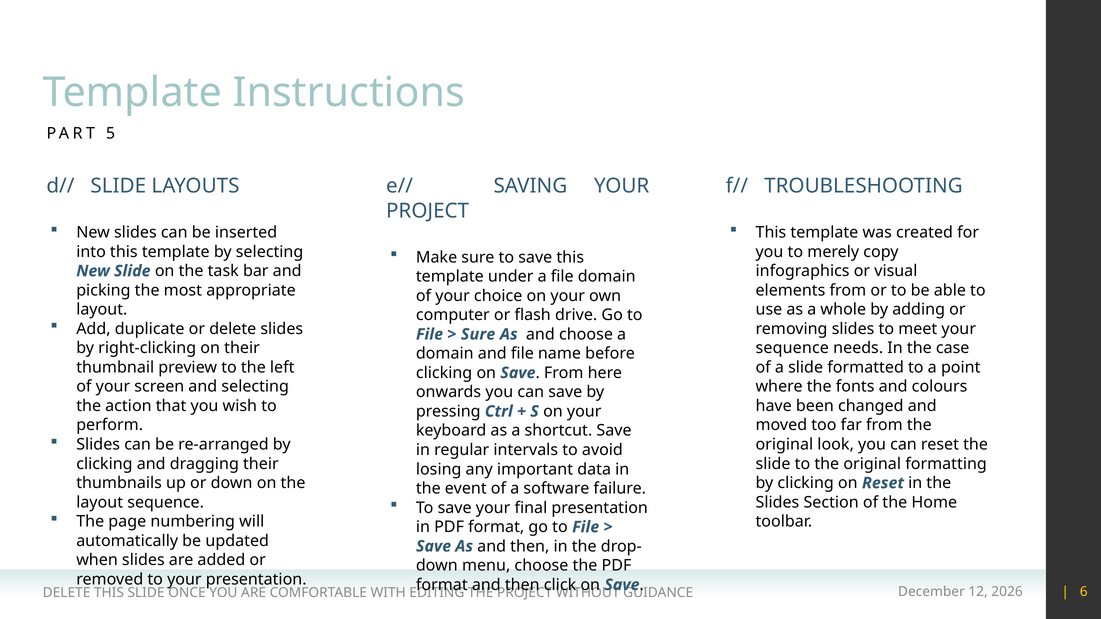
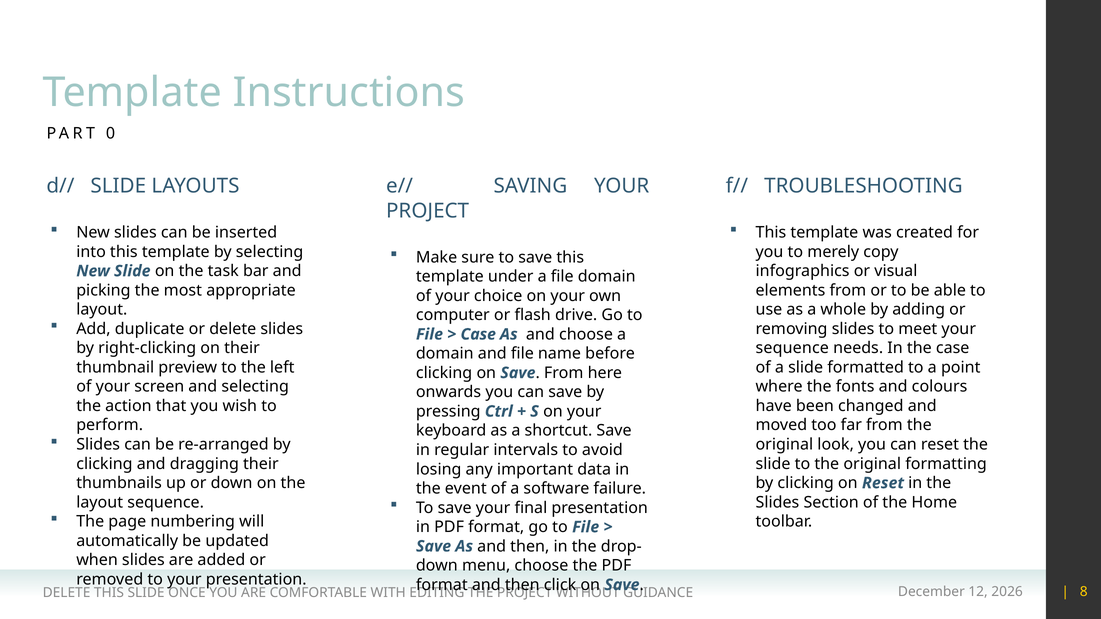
5: 5 -> 0 (111, 134)
Sure: Sure -> Case (478, 334)
6: 6 -> 8 (1084, 592)
